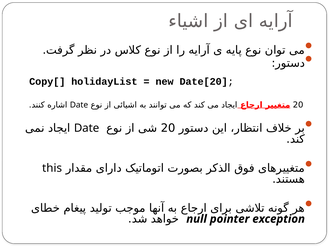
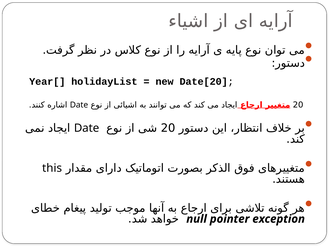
Copy[: Copy[ -> Year[ (47, 82)
